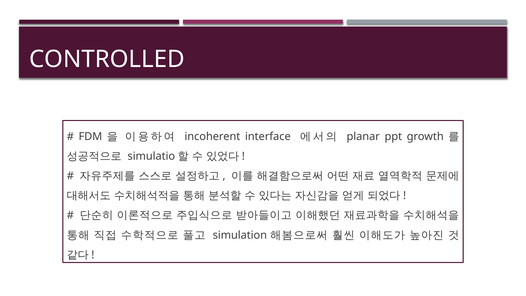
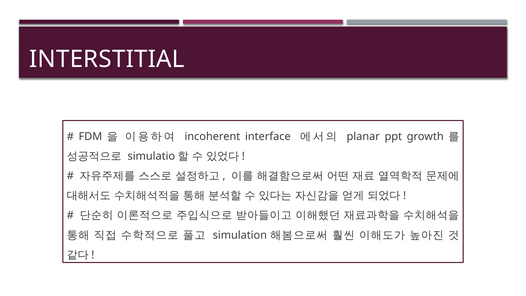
CONTROLLED: CONTROLLED -> INTERSTITIAL (107, 59)
